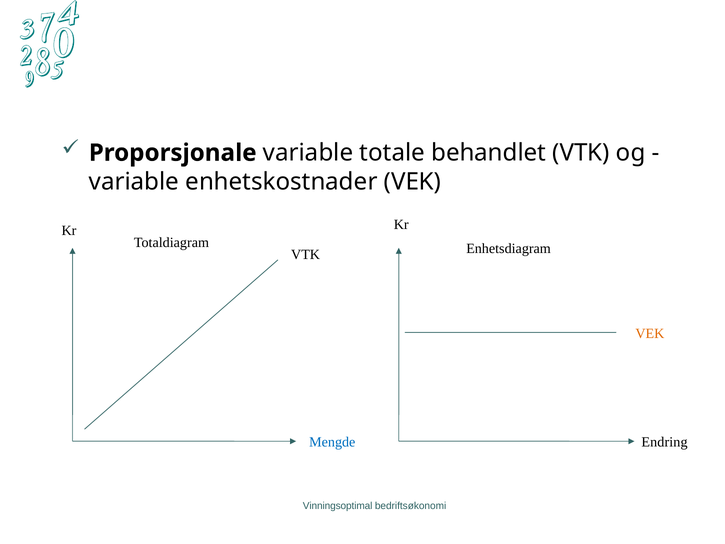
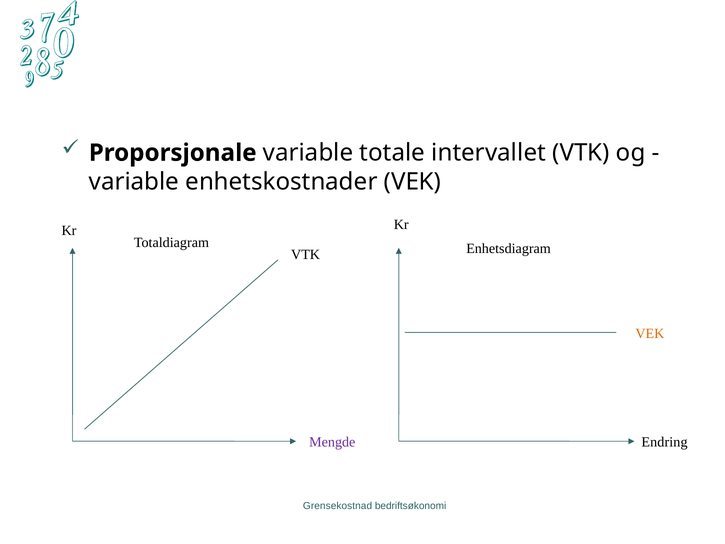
behandlet: behandlet -> intervallet (489, 153)
Mengde colour: blue -> purple (332, 442)
Vinningsoptimal: Vinningsoptimal -> Grensekostnad (338, 506)
